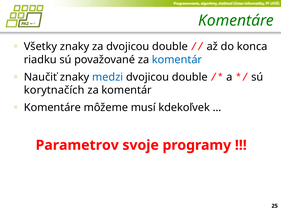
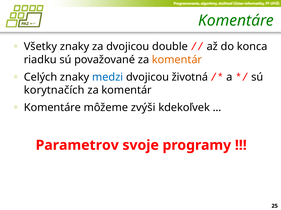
komentár colour: blue -> orange (177, 60)
Naučiť: Naučiť -> Celých (41, 77)
double: double -> životná (190, 77)
musí: musí -> zvýši (143, 108)
